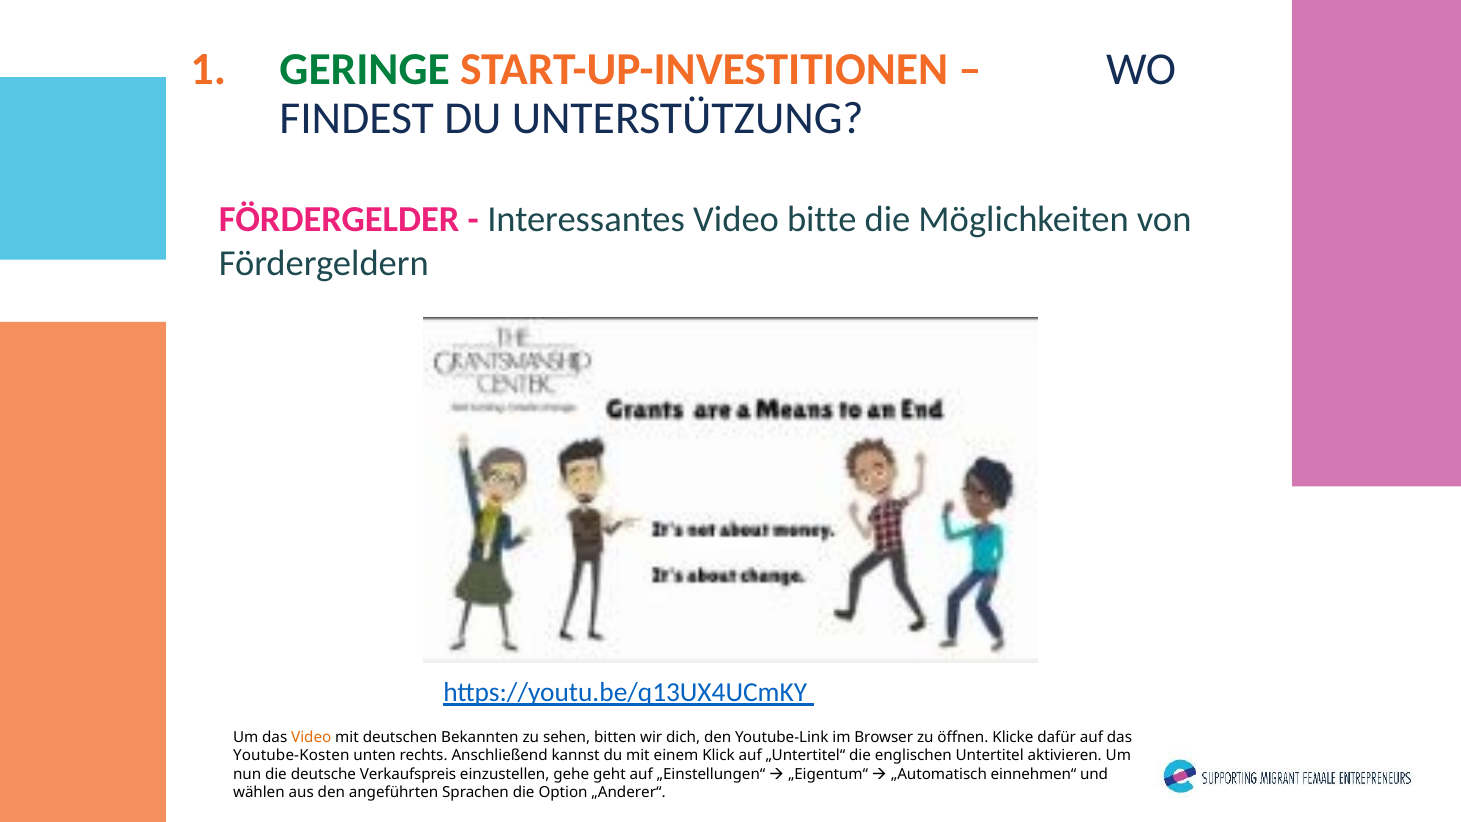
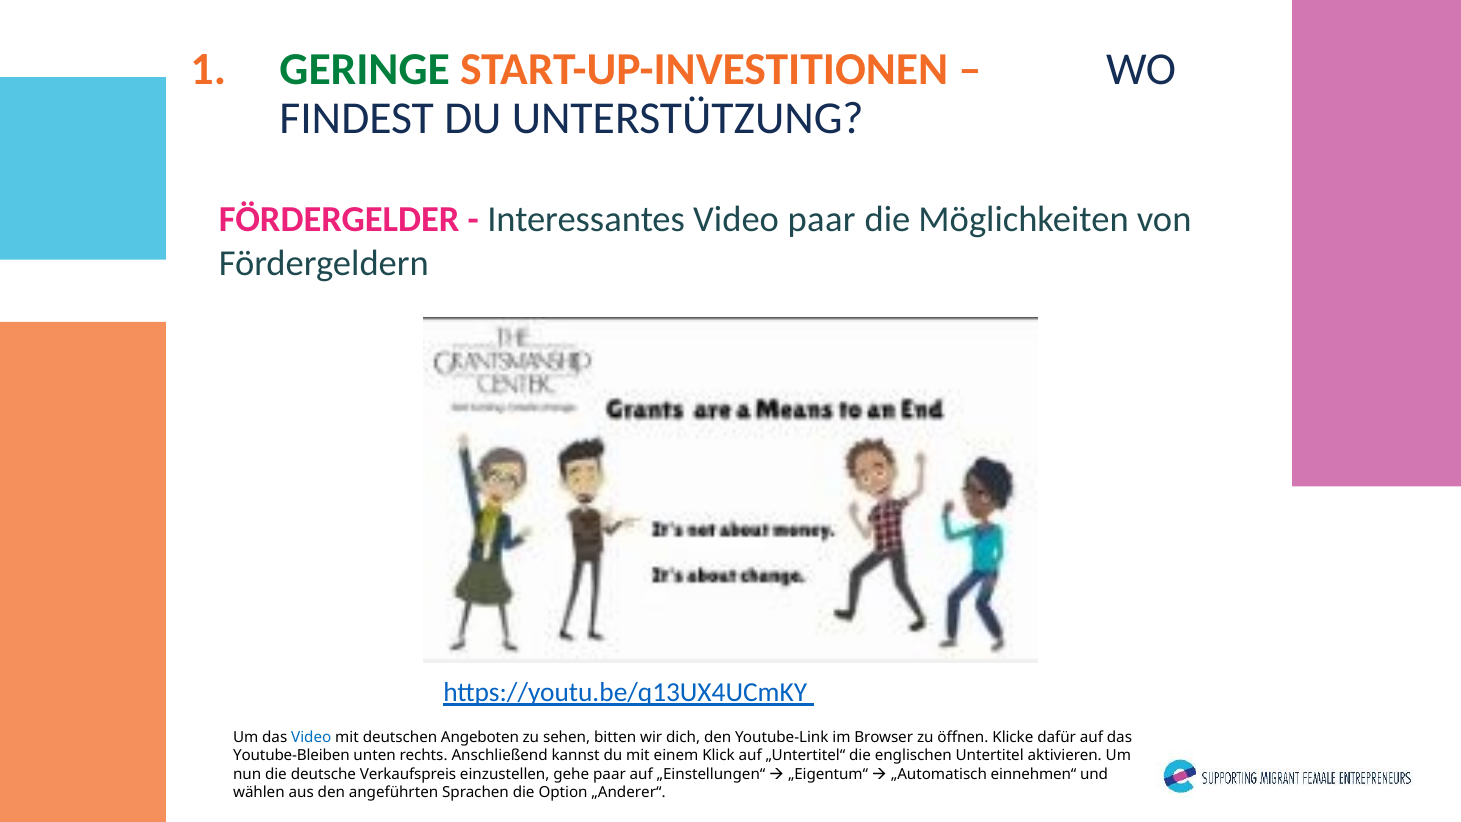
Video bitte: bitte -> paar (822, 219)
Video colour: orange -> blue (311, 737)
Bekannten: Bekannten -> Angeboten (480, 737)
Youtube-Kosten: Youtube-Kosten -> Youtube-Bleiben (291, 756)
gehe geht: geht -> paar (609, 774)
